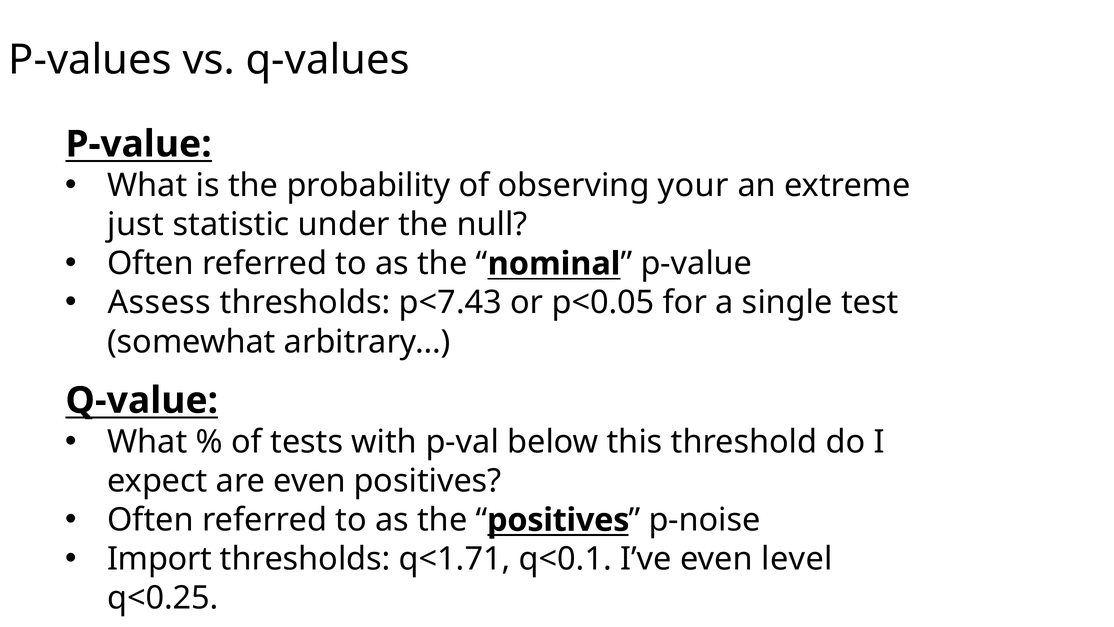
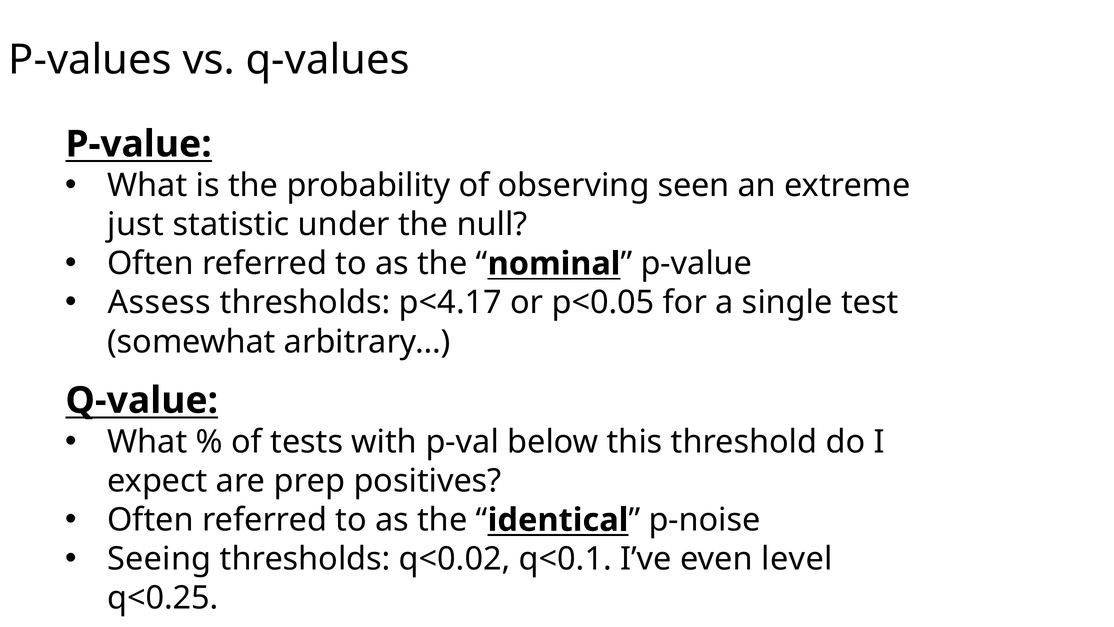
your: your -> seen (694, 186)
p<7.43: p<7.43 -> p<4.17 (450, 303)
are even: even -> prep (309, 481)
positives: positives -> identical (558, 520)
Import: Import -> Seeing (159, 559)
q<1.71: q<1.71 -> q<0.02 (455, 559)
